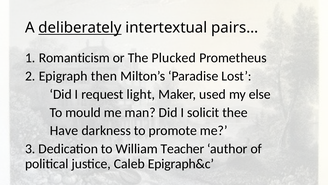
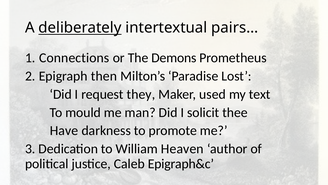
Romanticism: Romanticism -> Connections (74, 58)
Plucked: Plucked -> Demons (174, 58)
light: light -> they (141, 94)
else: else -> text (260, 94)
Teacher: Teacher -> Heaven (182, 149)
